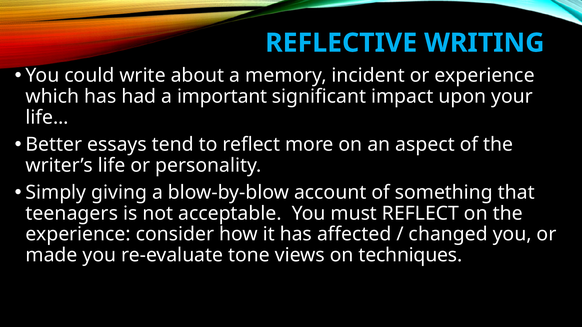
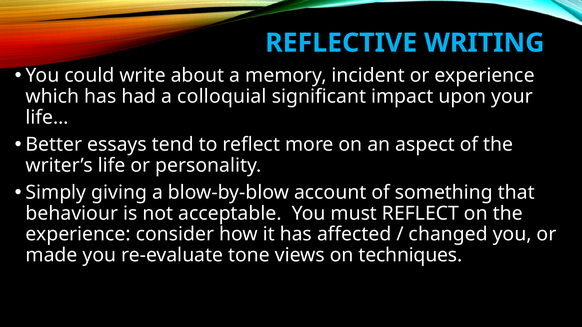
important: important -> colloquial (222, 97)
teenagers: teenagers -> behaviour (72, 214)
